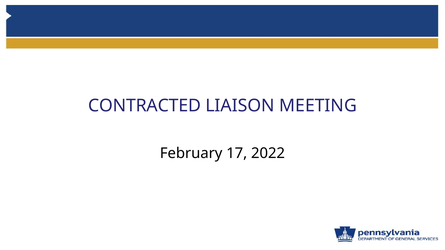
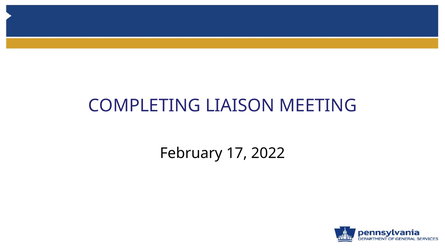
CONTRACTED: CONTRACTED -> COMPLETING (144, 106)
